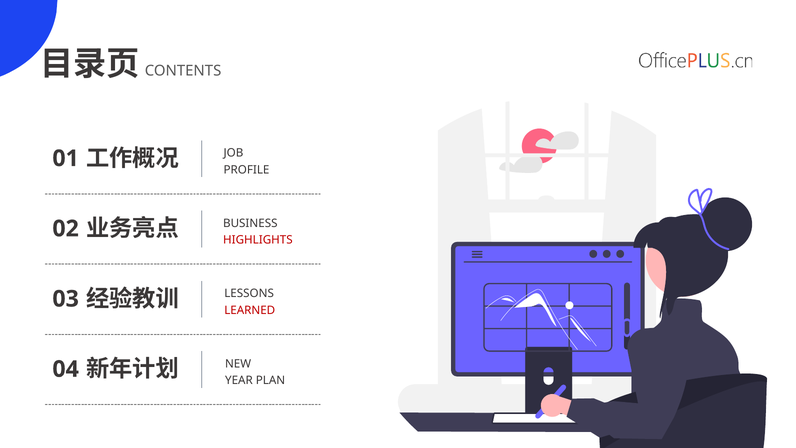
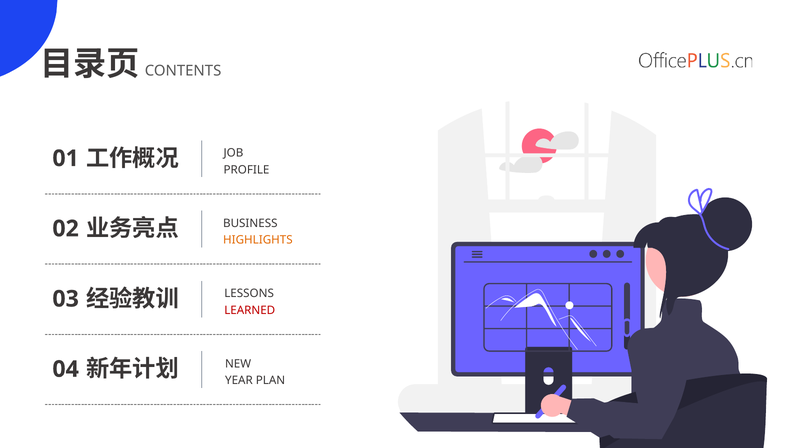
HIGHLIGHTS colour: red -> orange (258, 240)
